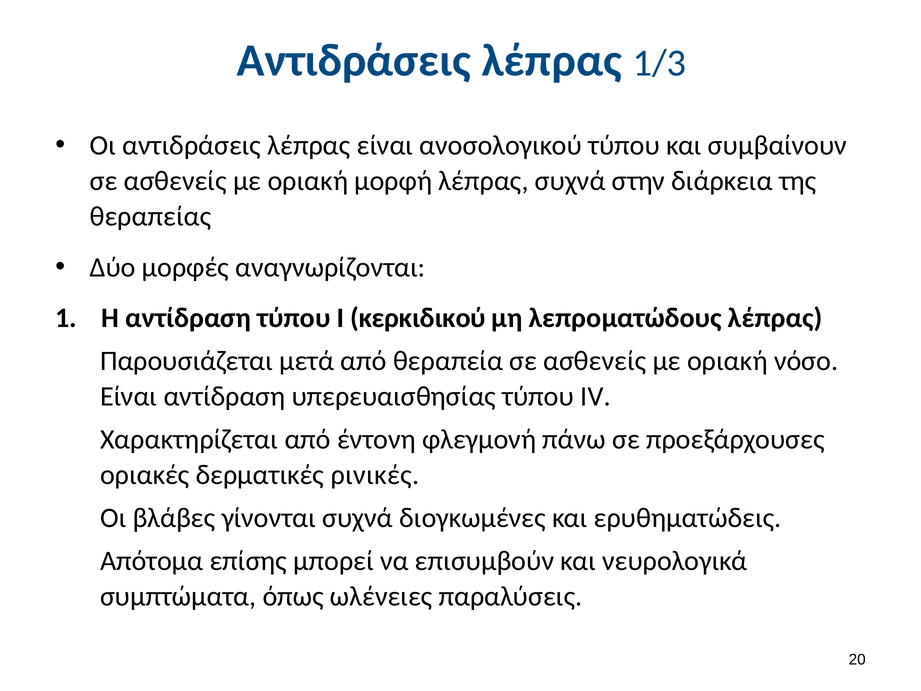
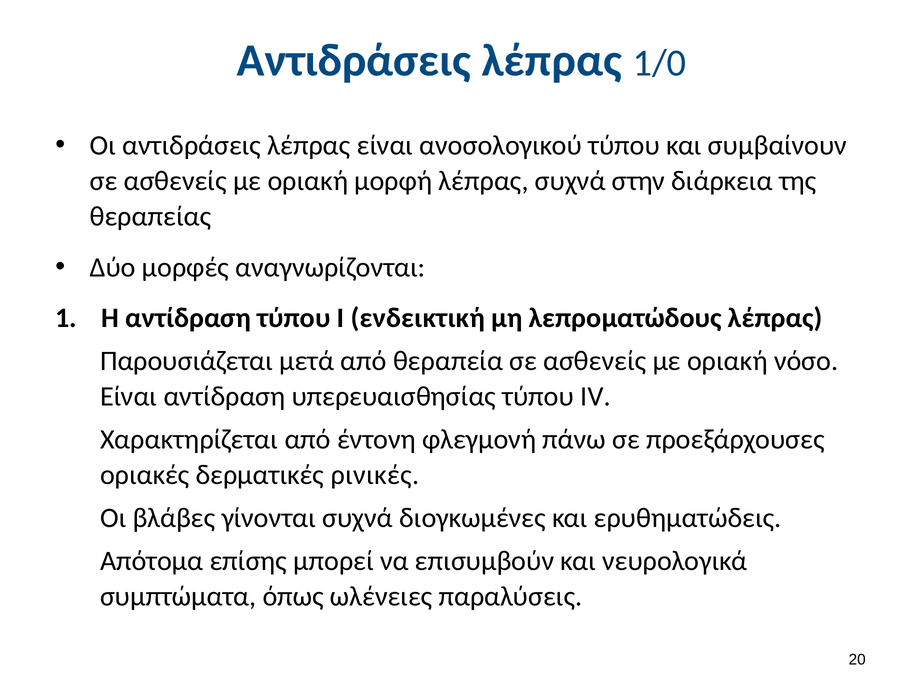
1/3: 1/3 -> 1/0 (660, 63)
κερκιδικού: κερκιδικού -> ενδεικτική (418, 318)
